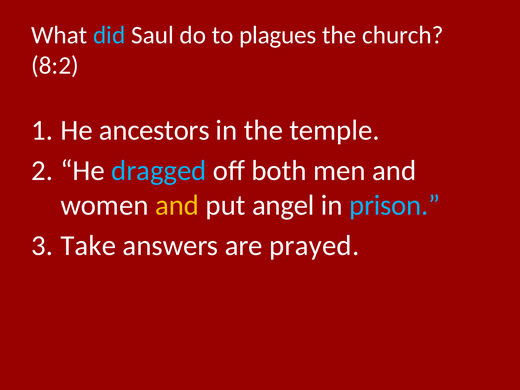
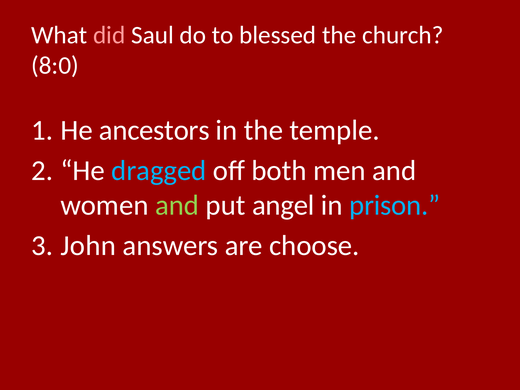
did colour: light blue -> pink (109, 35)
plagues: plagues -> blessed (278, 35)
8:2: 8:2 -> 8:0 (55, 65)
and colour: yellow -> light green (177, 205)
Take: Take -> John (88, 246)
prayed: prayed -> choose (314, 246)
